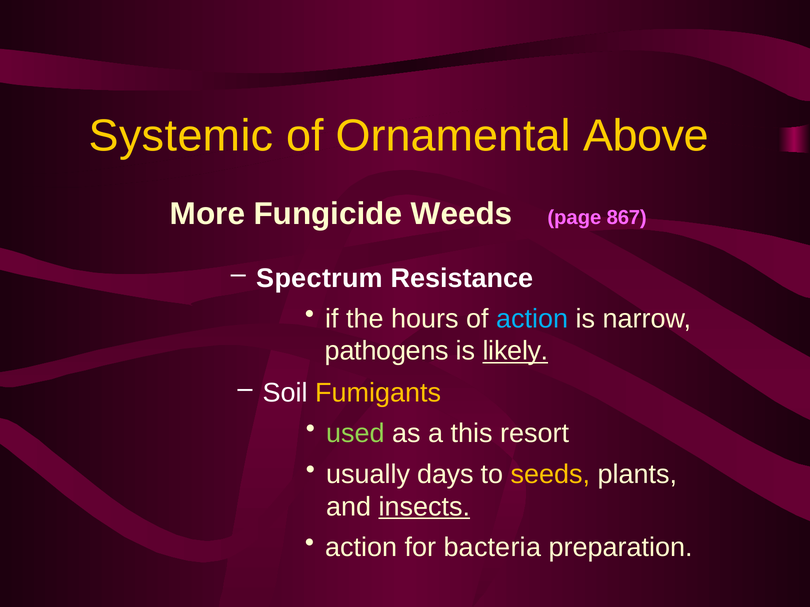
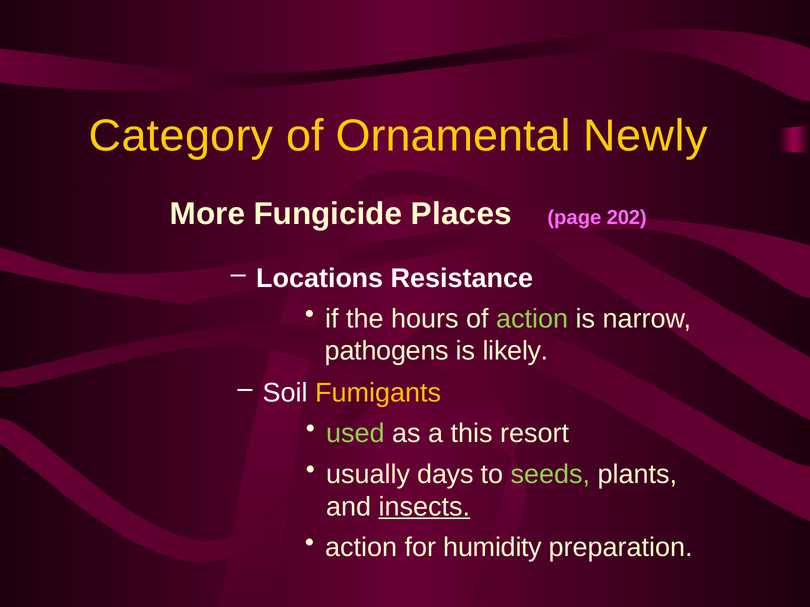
Systemic: Systemic -> Category (181, 136)
Above: Above -> Newly (645, 136)
Weeds: Weeds -> Places (461, 214)
867: 867 -> 202 (627, 218)
Spectrum: Spectrum -> Locations (320, 278)
action colour: light blue -> light green (532, 319)
likely underline: present -> none (516, 351)
seeds colour: yellow -> light green (550, 475)
bacteria: bacteria -> humidity (493, 548)
